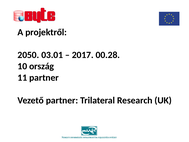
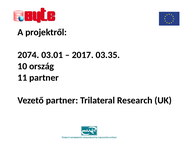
2050: 2050 -> 2074 (28, 55)
00.28: 00.28 -> 03.35 (108, 55)
